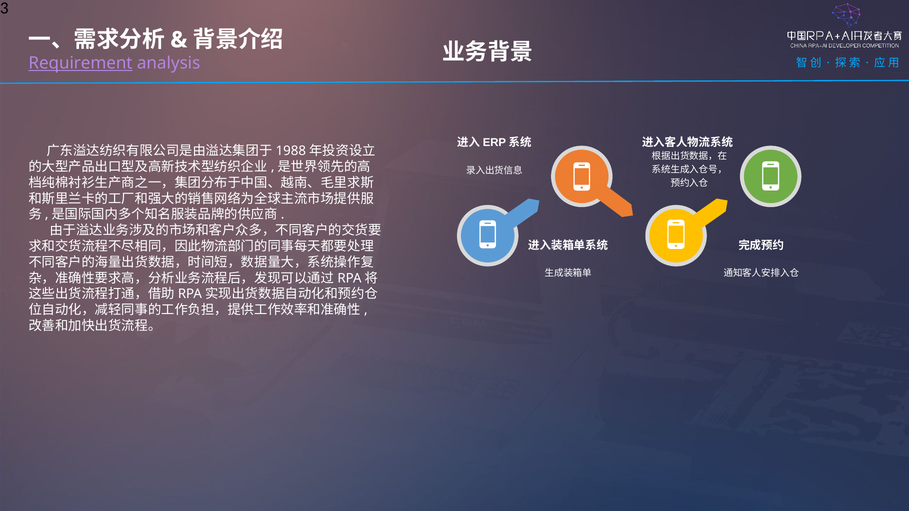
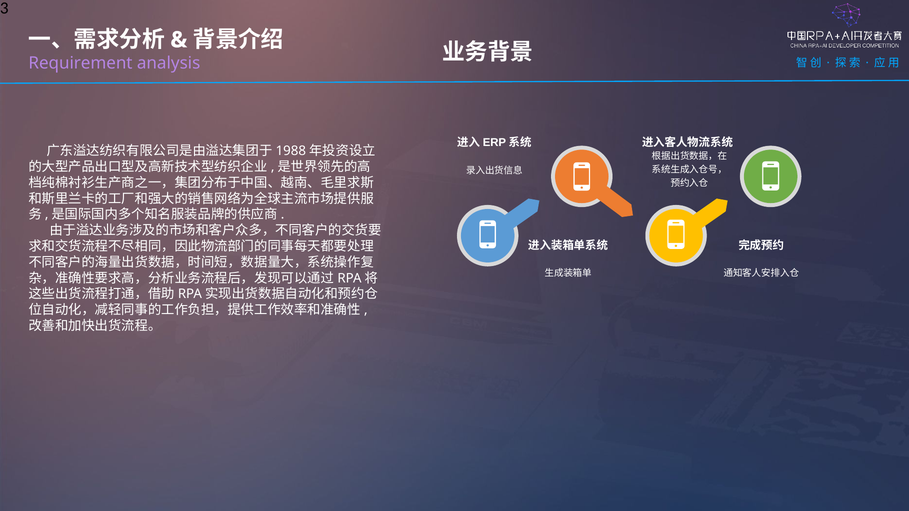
Requirement underline: present -> none (81, 63)
